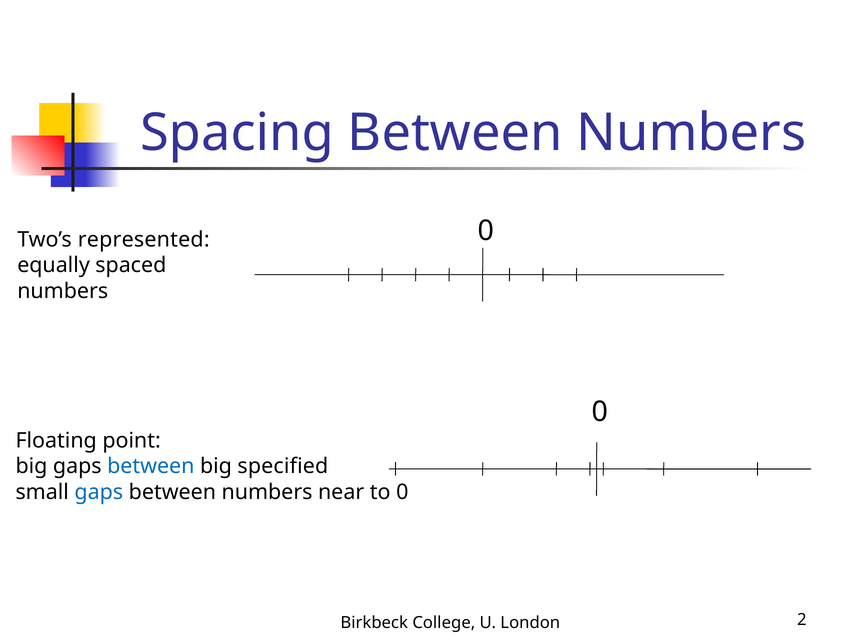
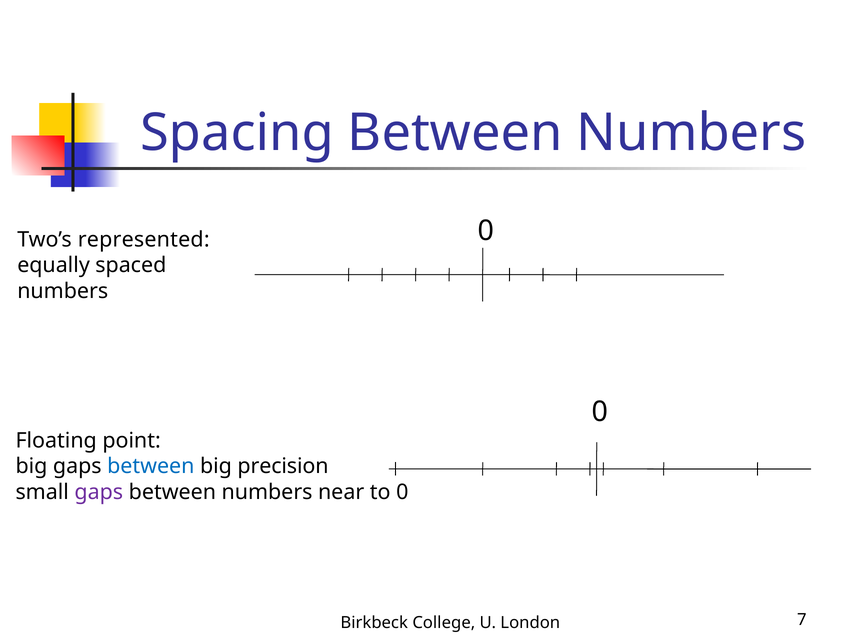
specified: specified -> precision (283, 467)
gaps colour: blue -> purple (99, 492)
2: 2 -> 7 (802, 620)
